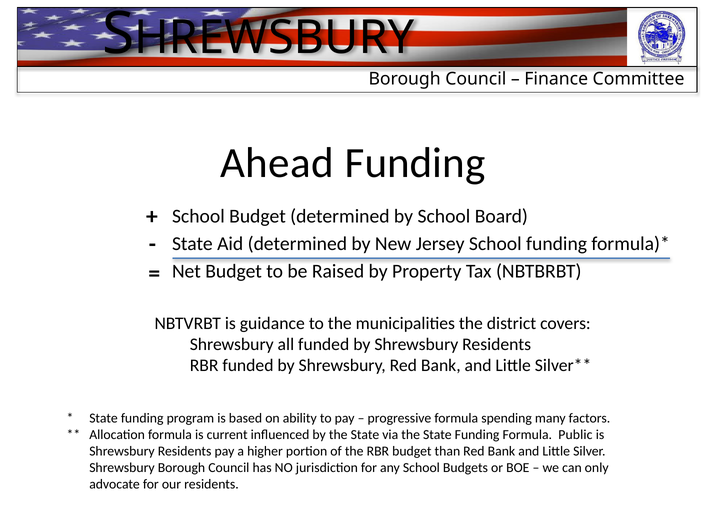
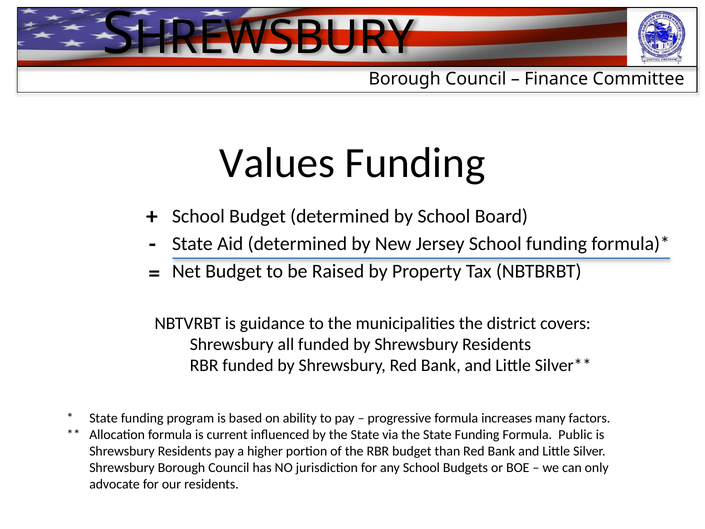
Ahead: Ahead -> Values (277, 163)
spending: spending -> increases (507, 418)
